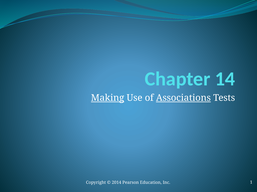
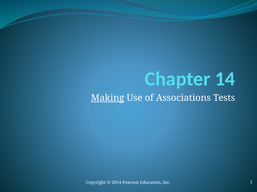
Associations underline: present -> none (183, 98)
